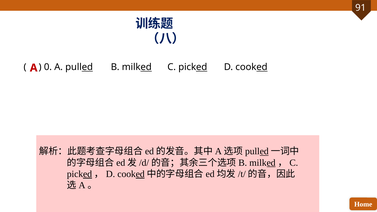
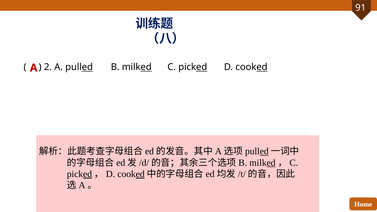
0: 0 -> 2 (48, 67)
